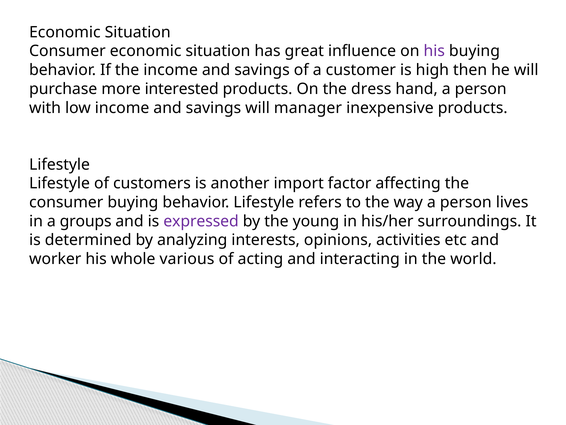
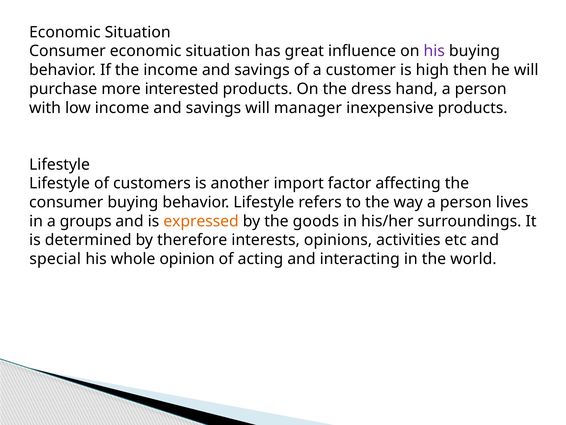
expressed colour: purple -> orange (201, 221)
young: young -> goods (316, 221)
analyzing: analyzing -> therefore (192, 240)
worker: worker -> special (55, 259)
various: various -> opinion (187, 259)
